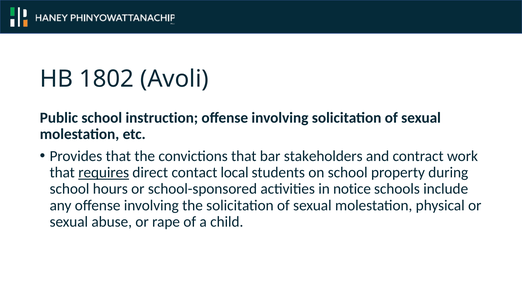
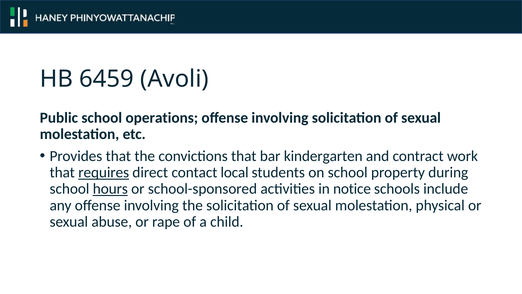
1802: 1802 -> 6459 (107, 79)
instruction: instruction -> operations (162, 118)
stakeholders: stakeholders -> kindergarten (323, 156)
hours underline: none -> present (110, 189)
